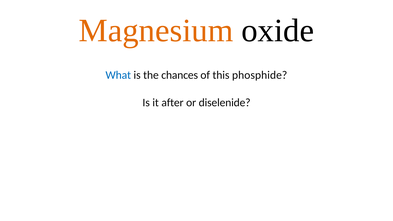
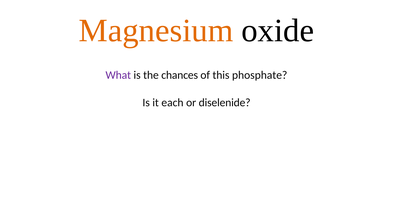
What colour: blue -> purple (118, 75)
phosphide: phosphide -> phosphate (260, 75)
after: after -> each (172, 103)
